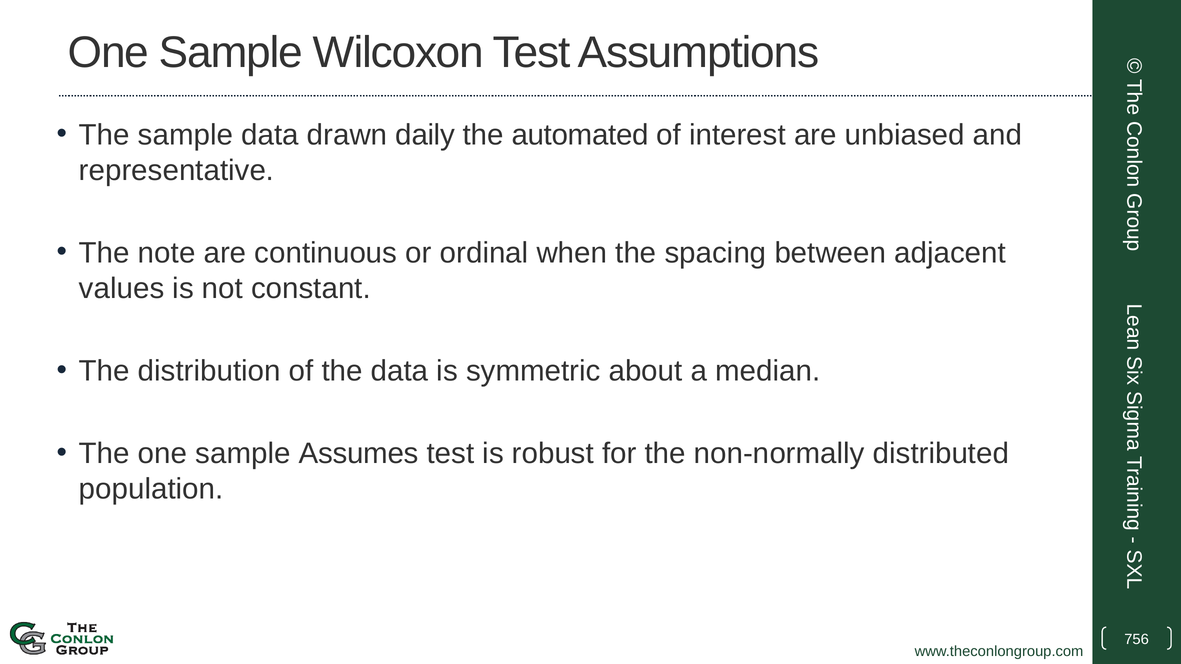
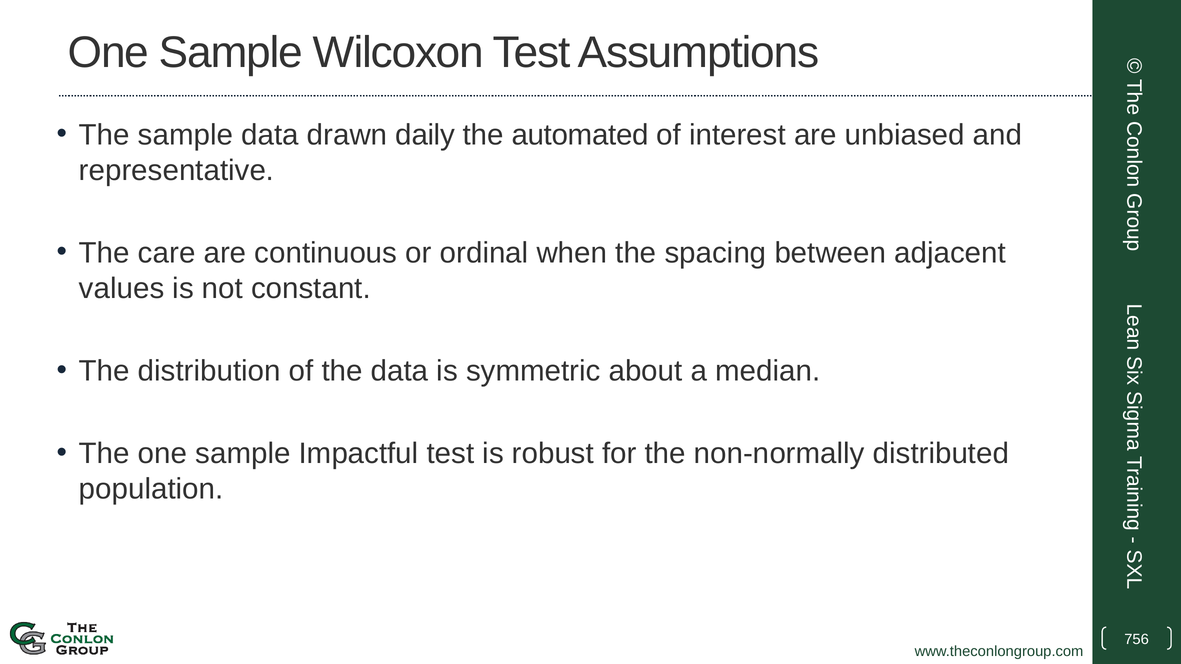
note: note -> care (167, 253)
Assumes: Assumes -> Impactful (359, 454)
